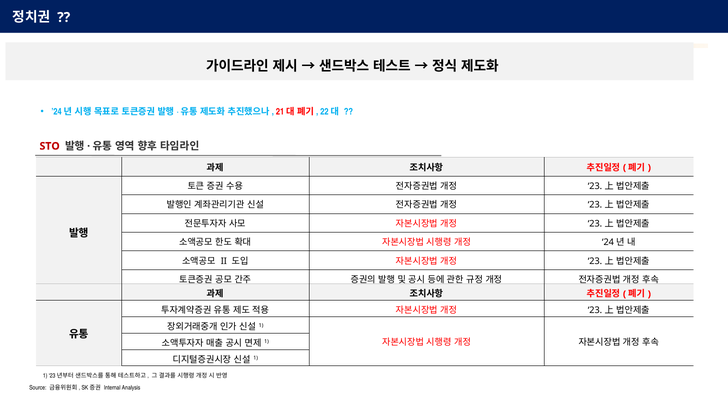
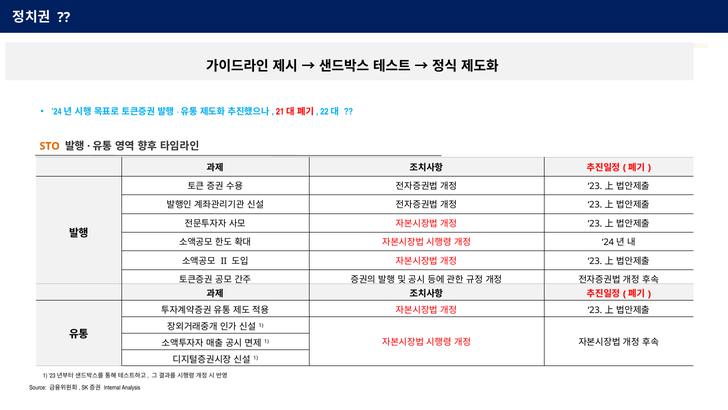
STO colour: red -> orange (50, 146)
